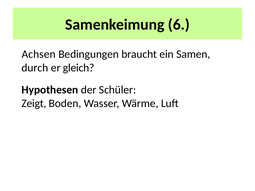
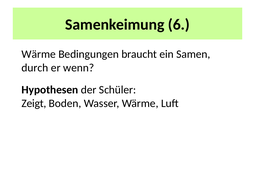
Achsen: Achsen -> Wärme (39, 54)
gleich: gleich -> wenn (79, 68)
